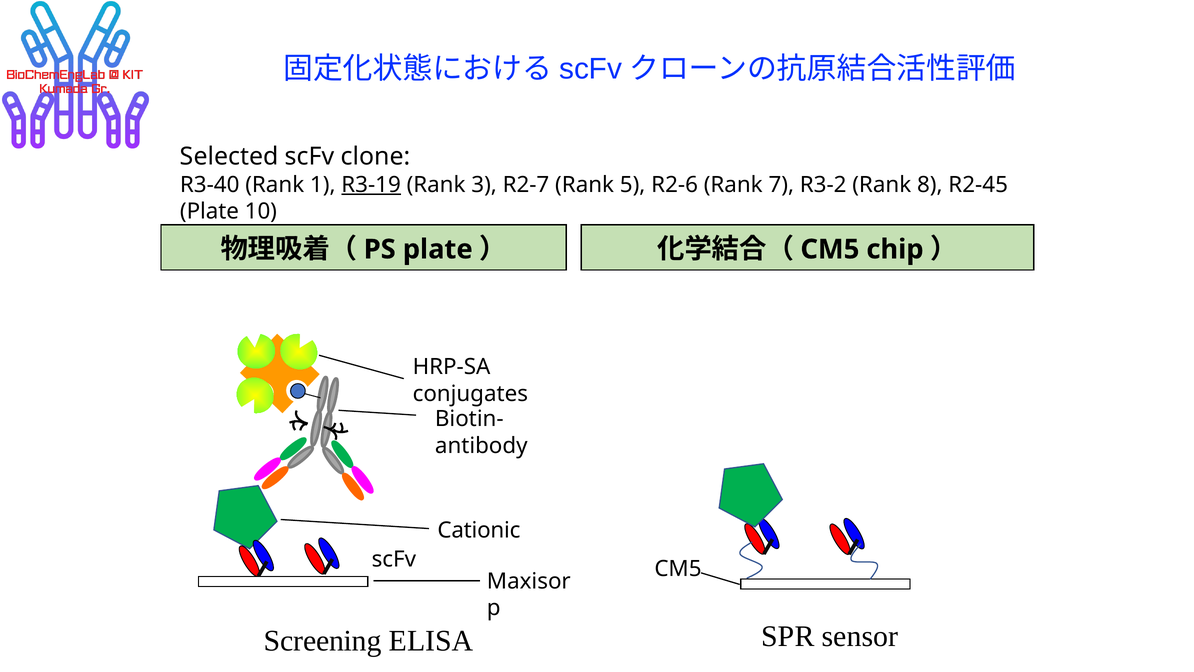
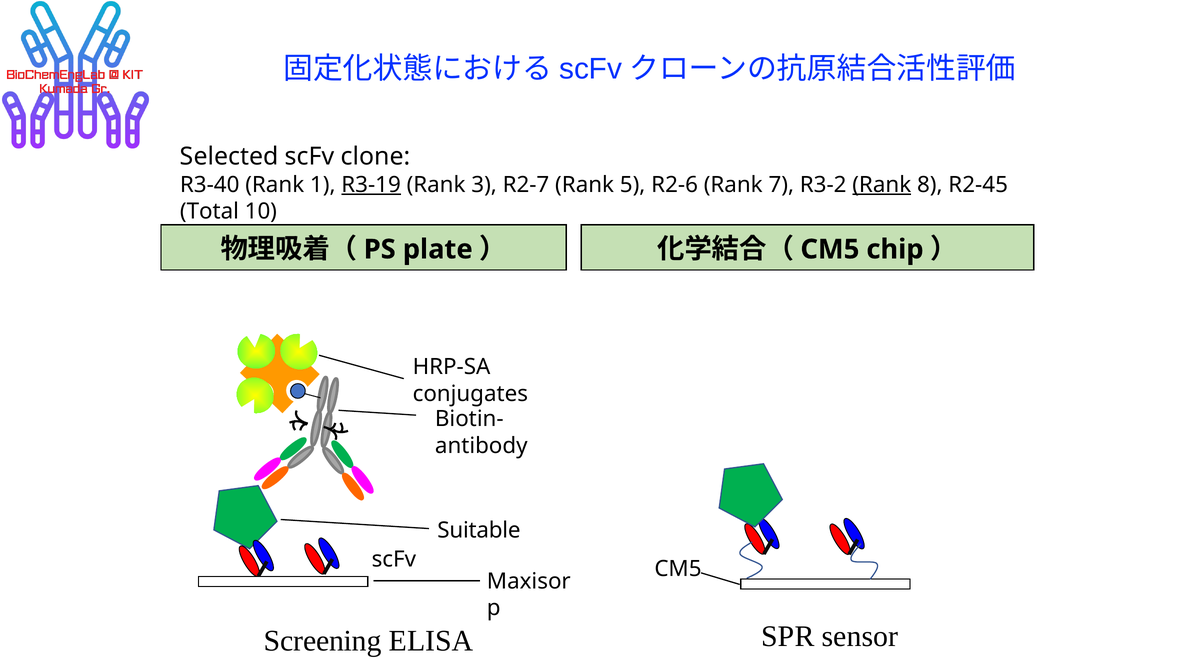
Rank underline: none -> present (882, 185)
Plate: Plate -> Total (209, 211)
Cationic: Cationic -> Suitable (479, 530)
